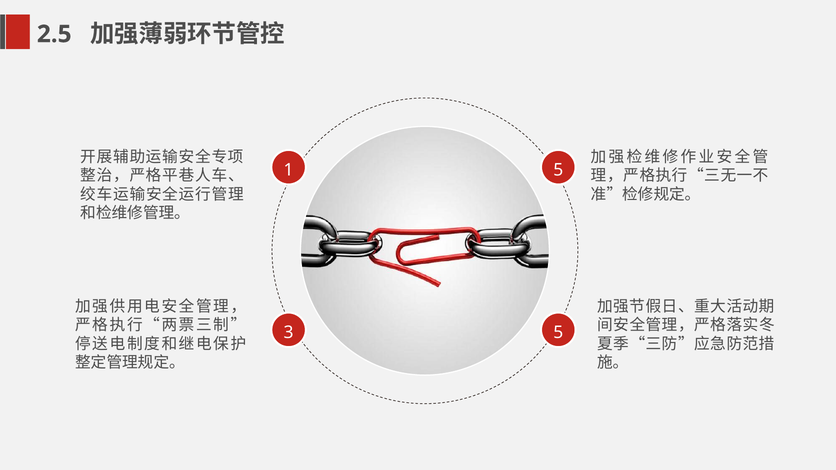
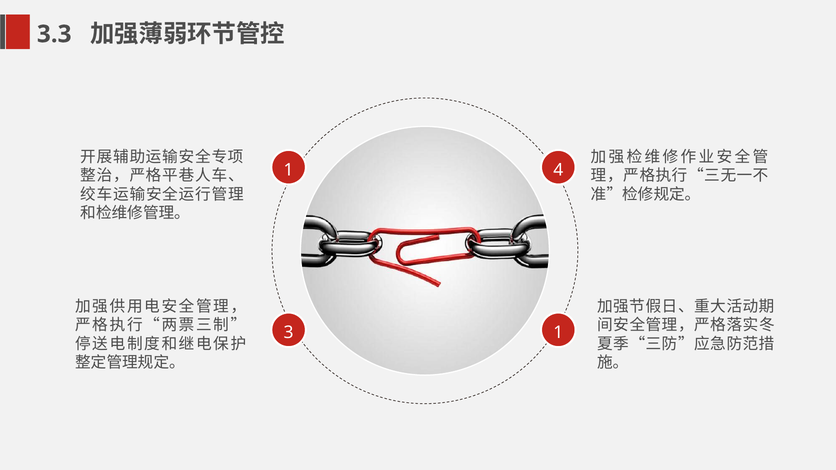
2.5: 2.5 -> 3.3 (54, 34)
1 5: 5 -> 4 (558, 170)
3 5: 5 -> 1 (558, 332)
